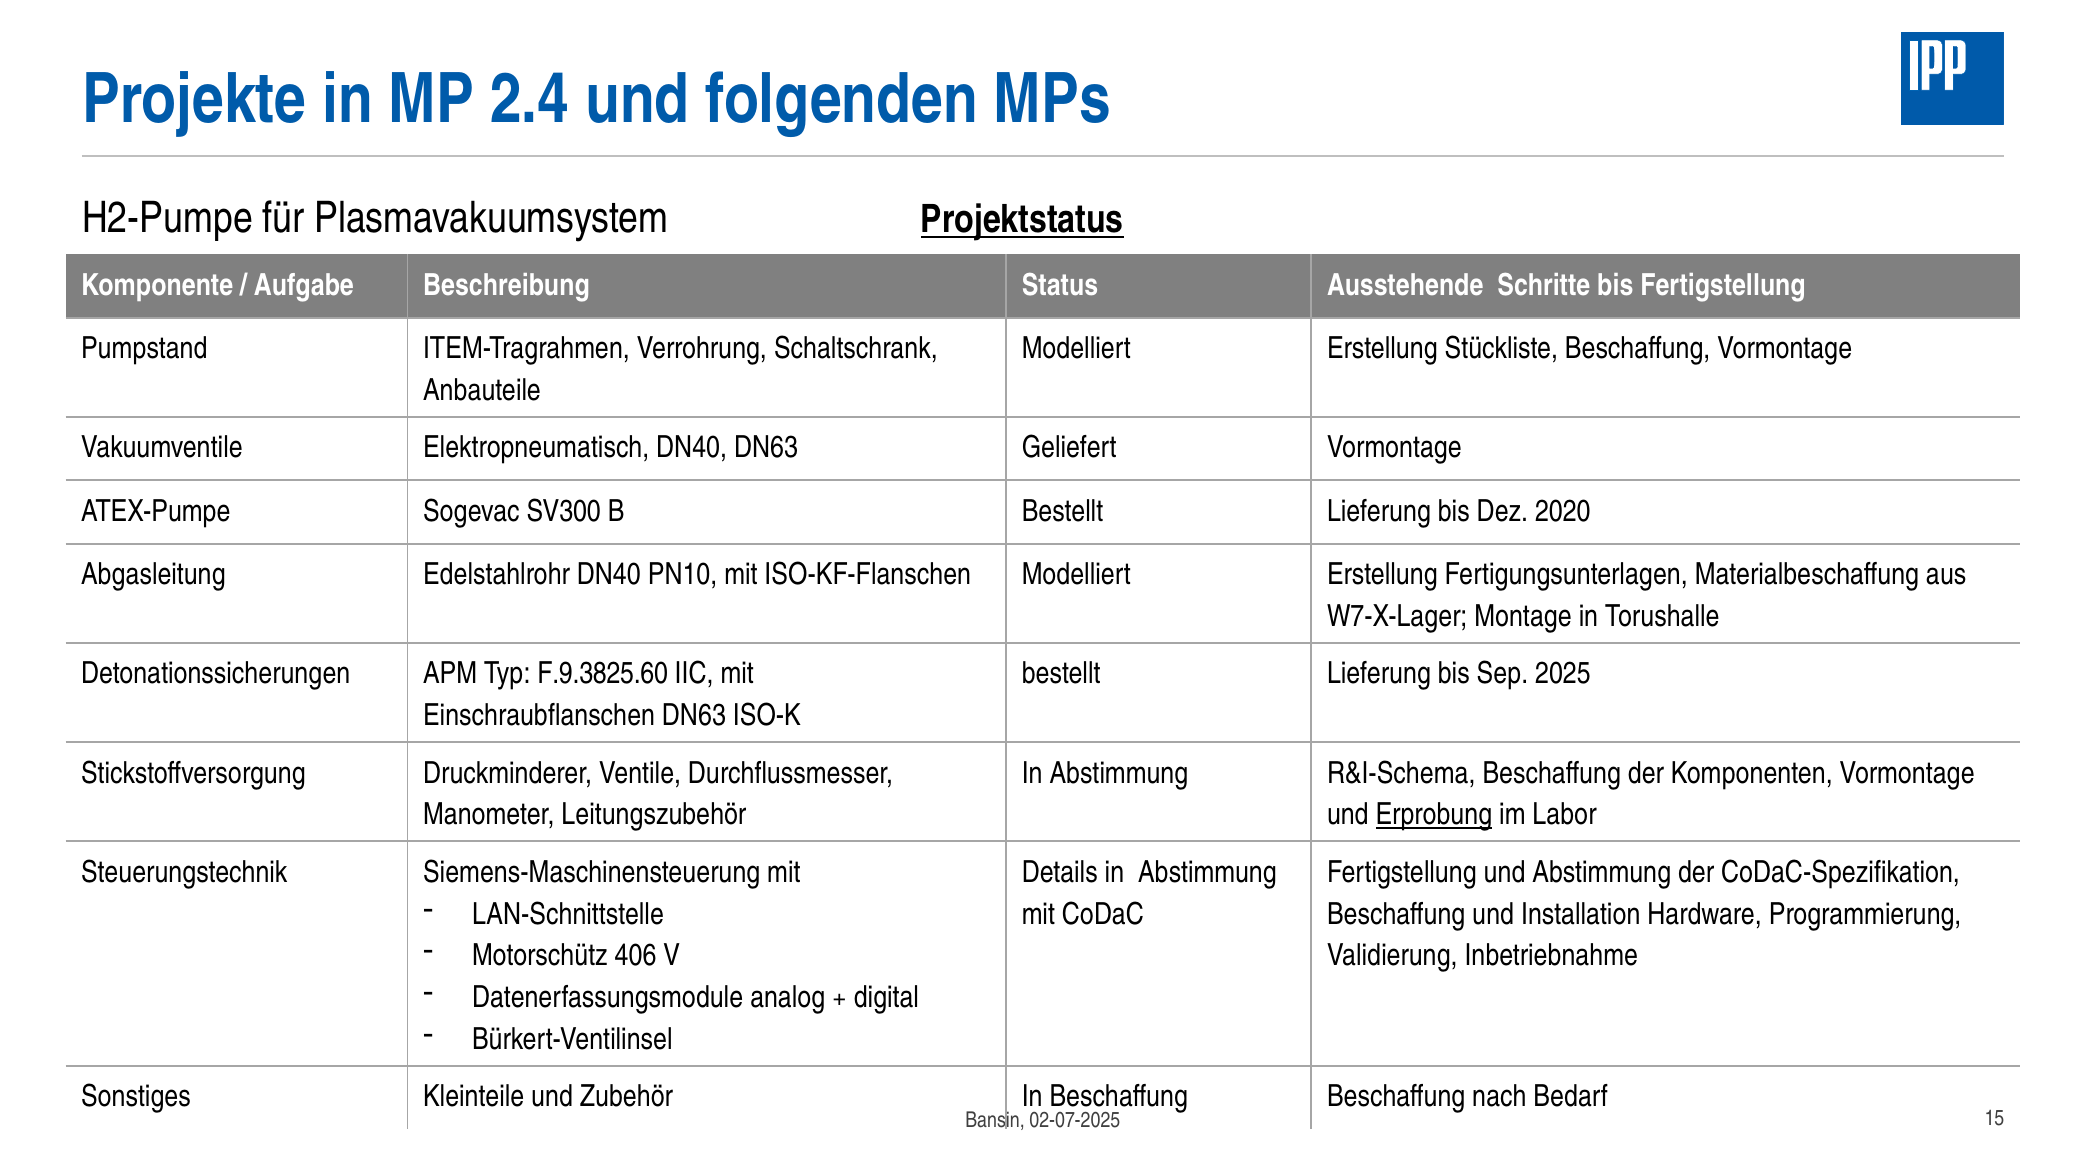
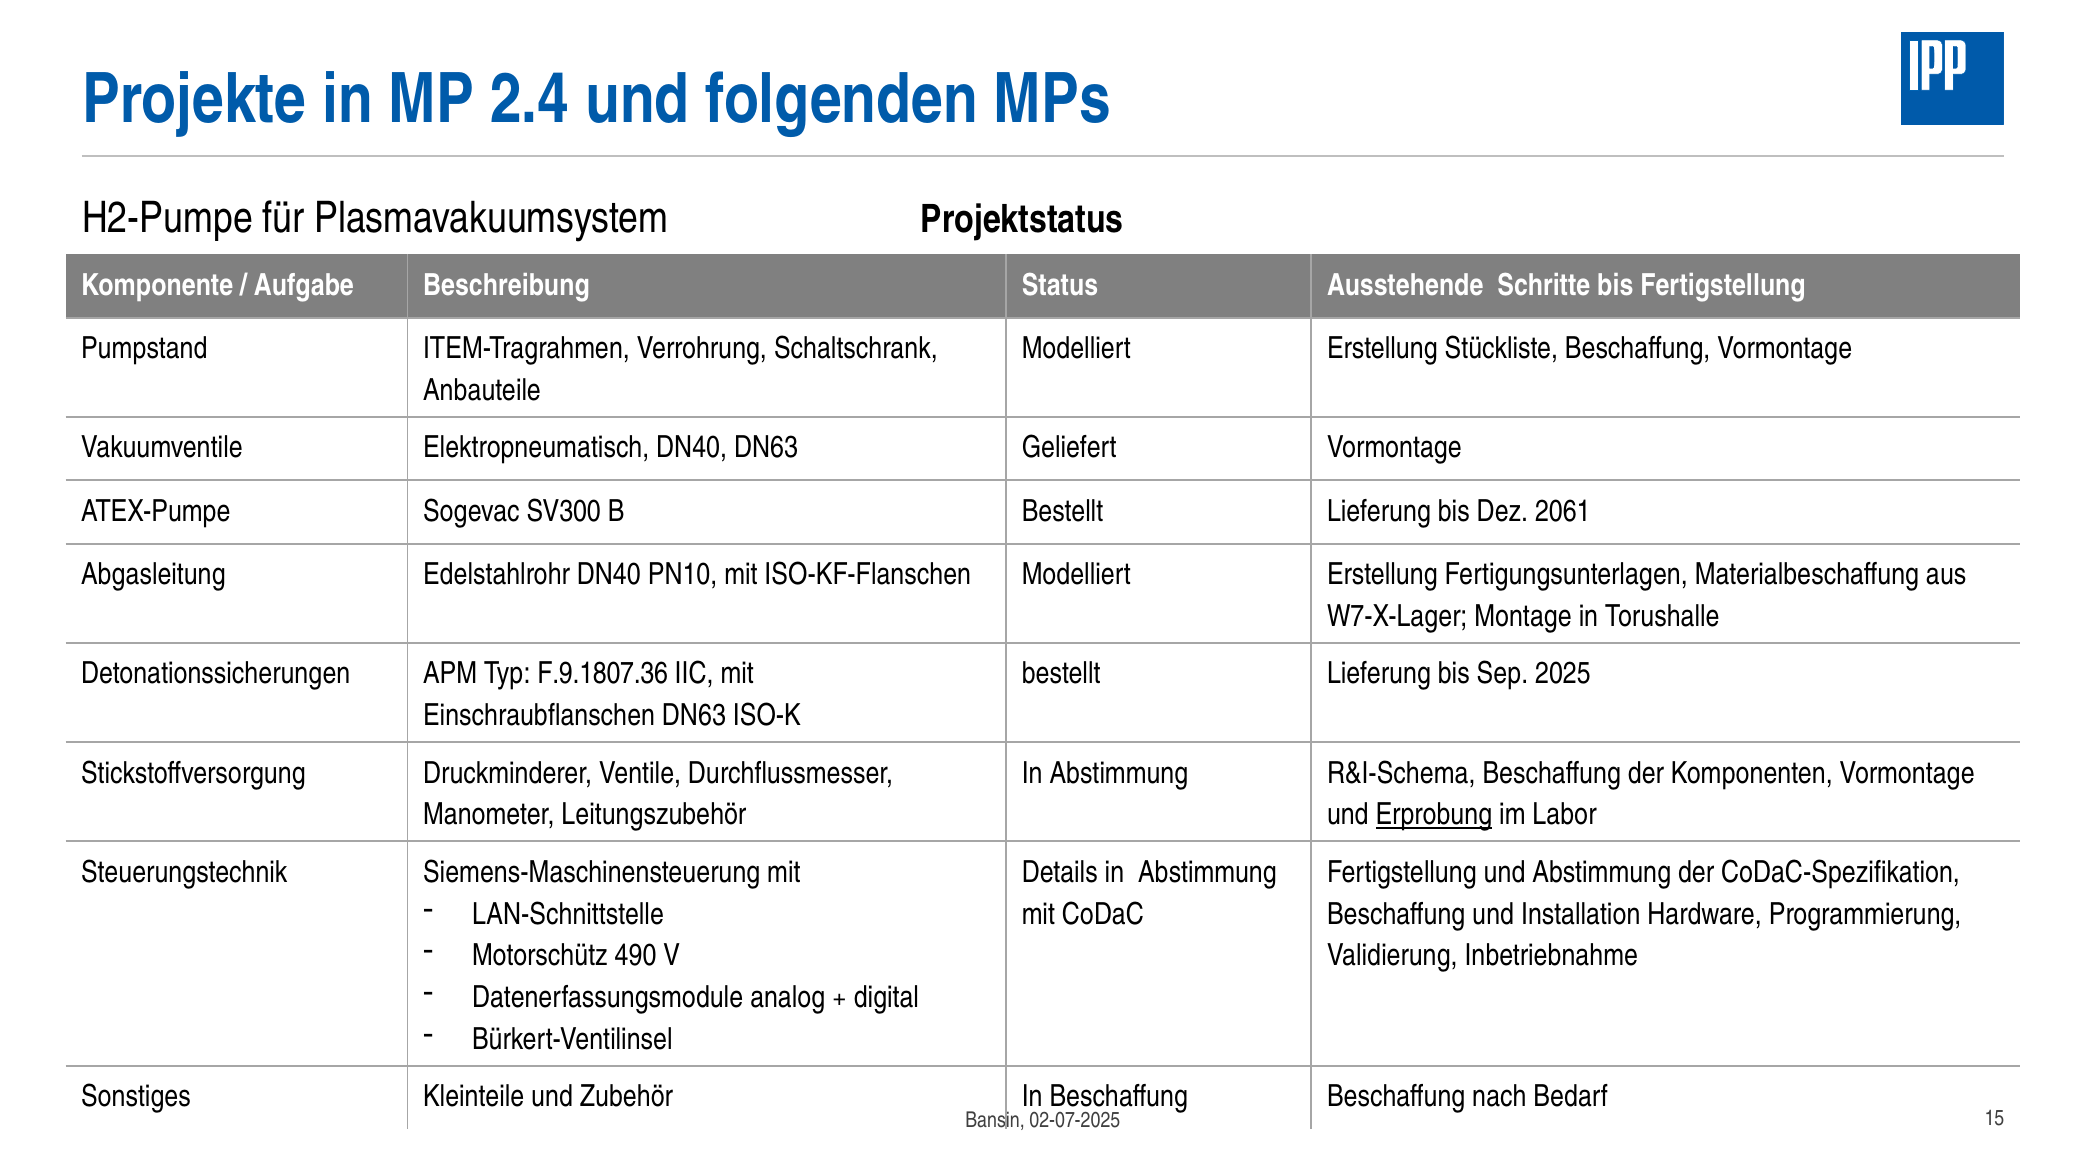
Projektstatus underline: present -> none (1022, 220)
2020: 2020 -> 2061 (1563, 511)
F.9.3825.60: F.9.3825.60 -> F.9.1807.36 (603, 674)
406: 406 -> 490 (636, 956)
